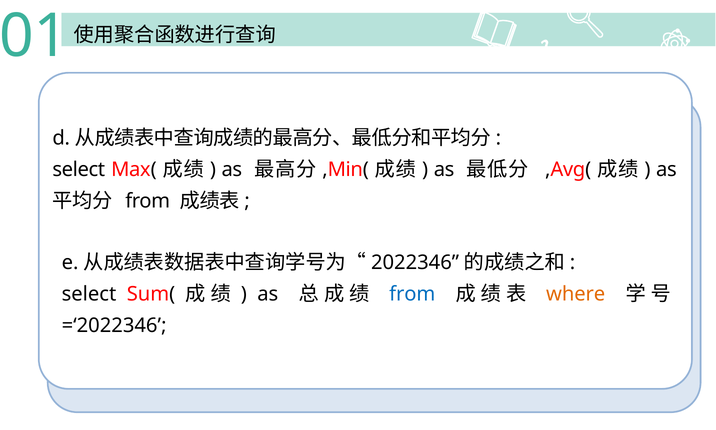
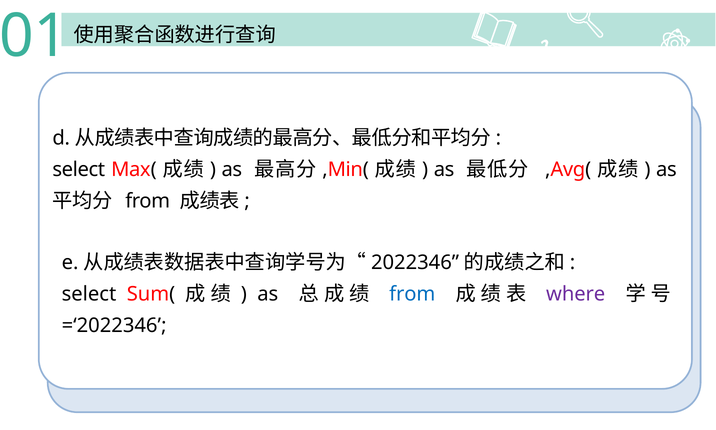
where colour: orange -> purple (576, 294)
